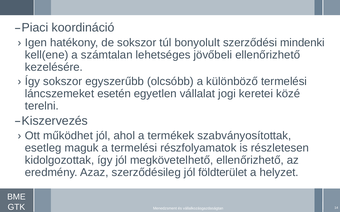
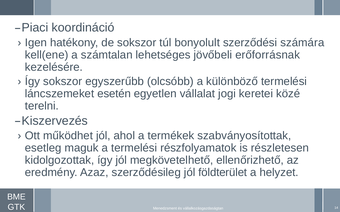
mindenki: mindenki -> számára (302, 43)
jövőbeli ellenőrizhető: ellenőrizhető -> erőforrásnak (268, 55)
